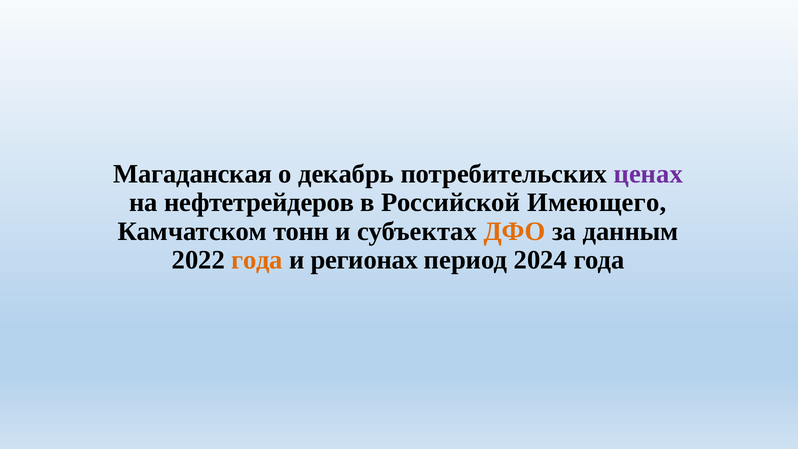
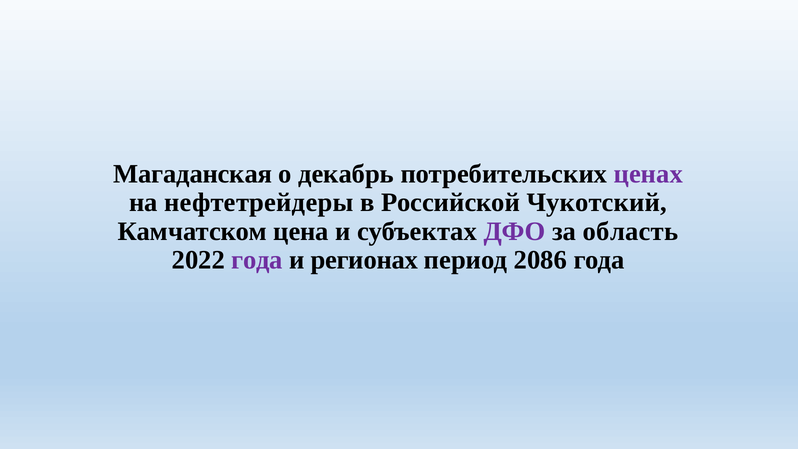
нефтетрейдеров: нефтетрейдеров -> нефтетрейдеры (259, 203)
Имеющего: Имеющего -> Чукотский (597, 203)
тонн: тонн -> цена (301, 231)
ДФО colour: orange -> purple (515, 231)
данным: данным -> область (631, 231)
года colour: orange -> purple (257, 260)
2024: 2024 -> 2086 (540, 260)
